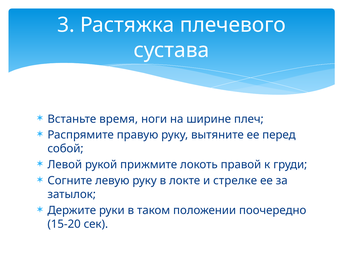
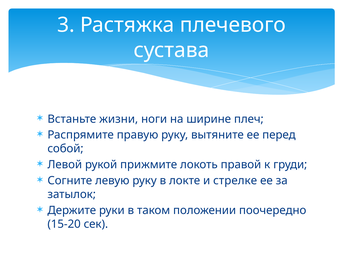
время: время -> жизни (119, 119)
